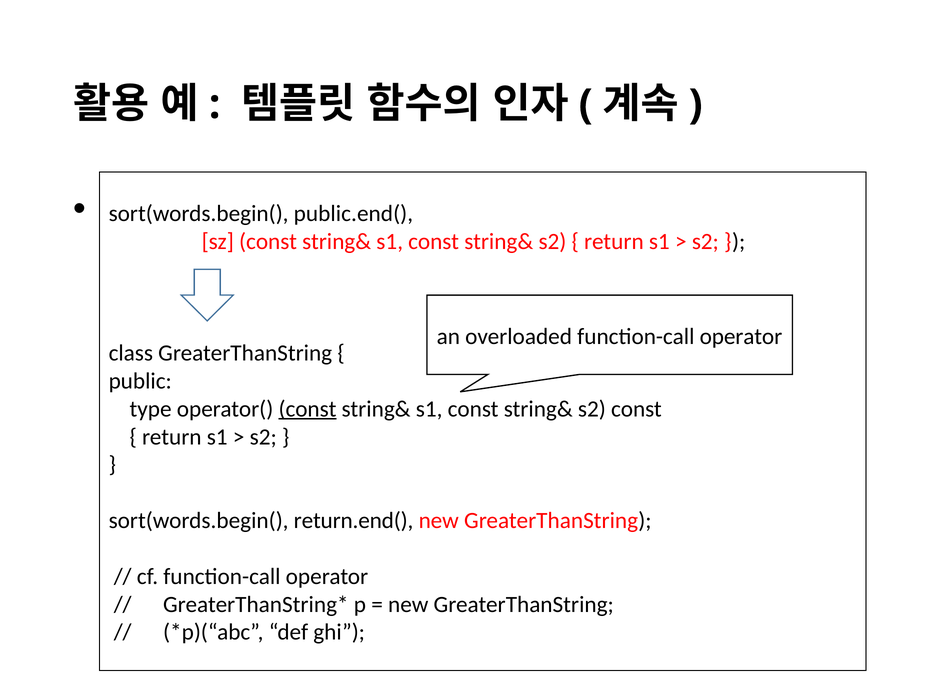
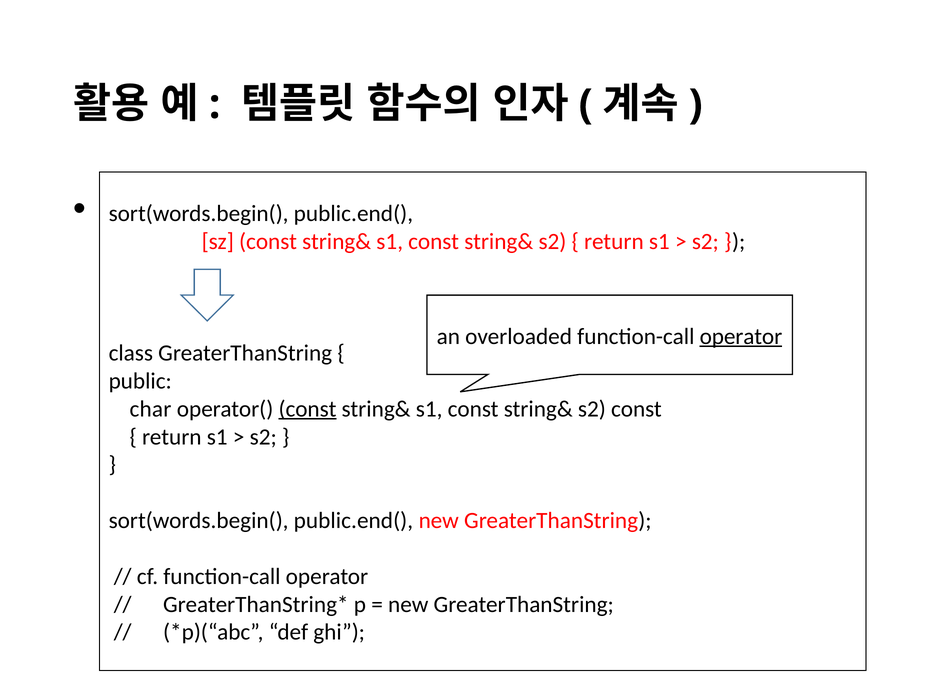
operator underline: none -> present (741, 336)
type: type -> char (150, 409)
return.end(: return.end( -> public.end( (353, 520)
